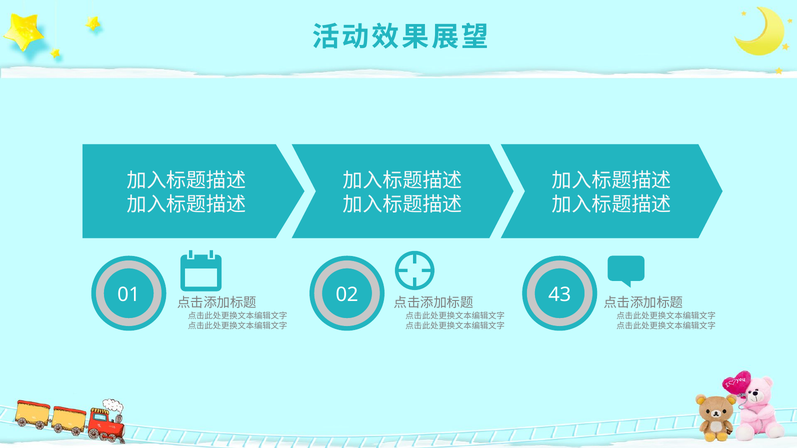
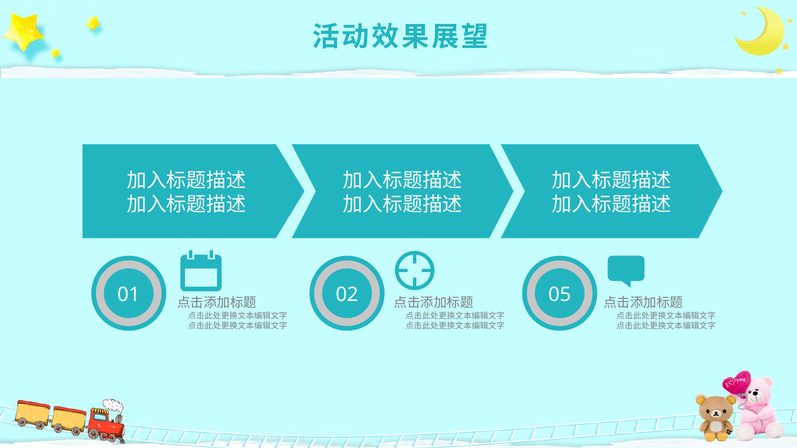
43: 43 -> 05 (560, 295)
